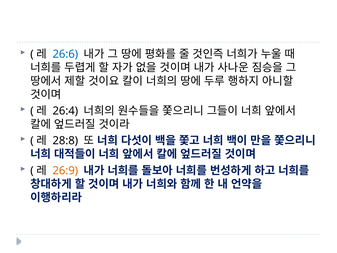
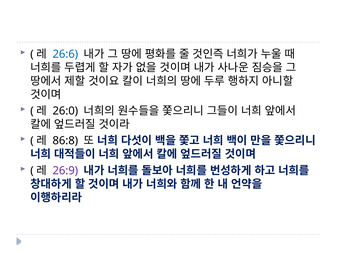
26:4: 26:4 -> 26:0 (65, 111)
28:8: 28:8 -> 86:8 (65, 141)
26:9 colour: orange -> purple (65, 170)
